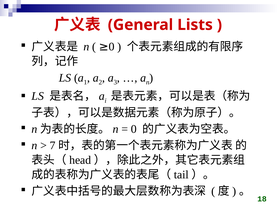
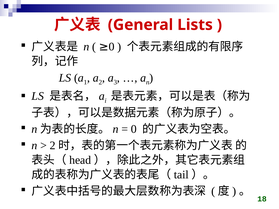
7: 7 -> 2 (53, 146)
